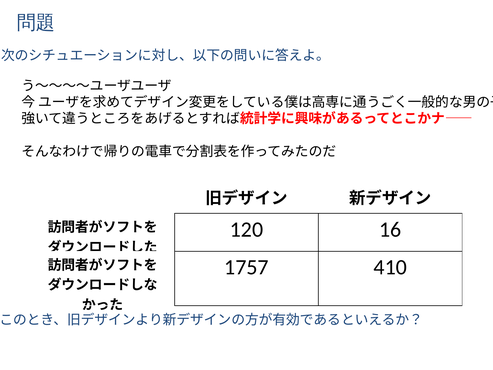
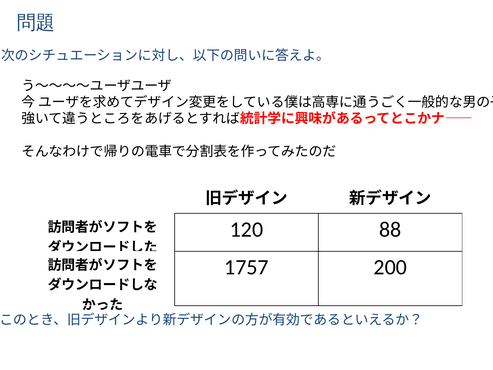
16: 16 -> 88 (390, 229)
410: 410 -> 200 (390, 267)
